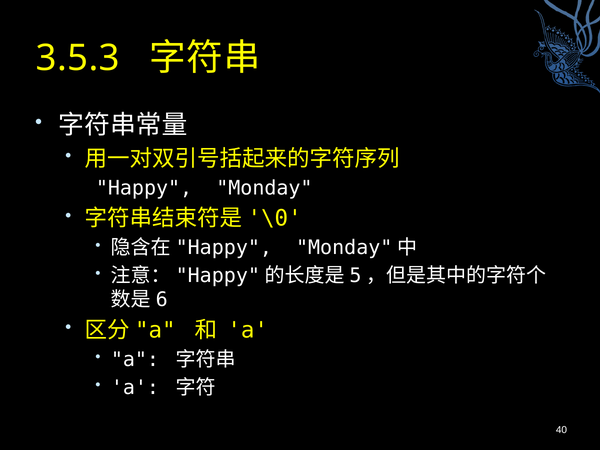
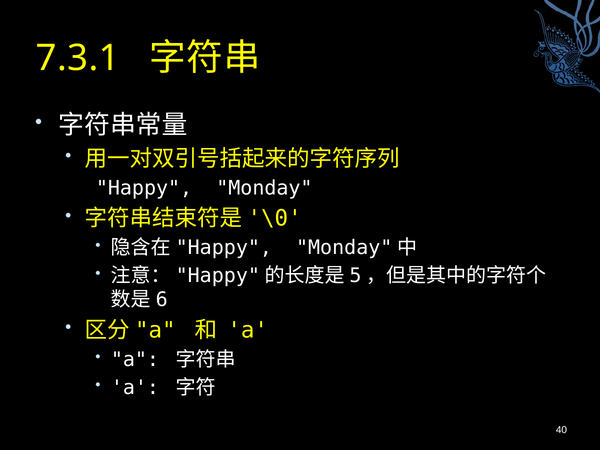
3.5.3: 3.5.3 -> 7.3.1 (78, 58)
